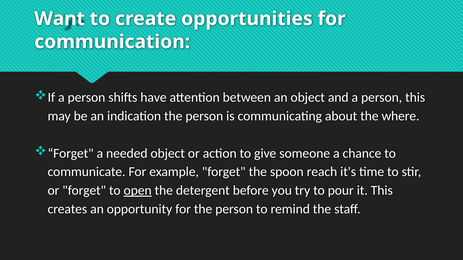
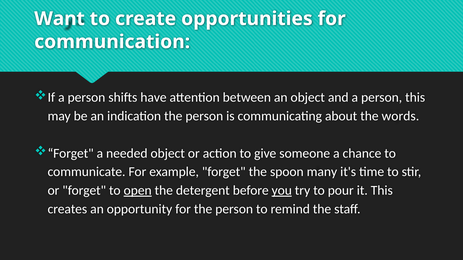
where: where -> words (400, 116)
reach: reach -> many (322, 172)
you underline: none -> present (282, 191)
